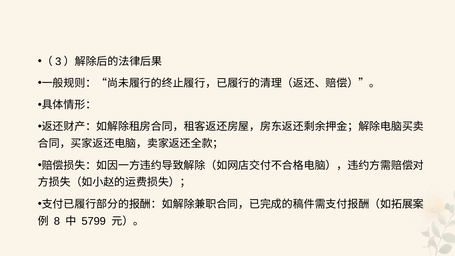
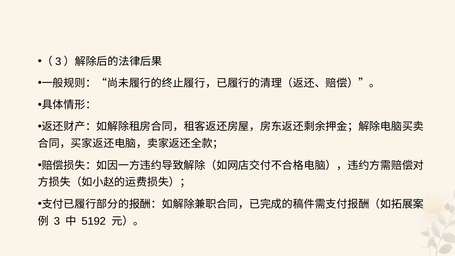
8: 8 -> 3 (57, 221)
5799: 5799 -> 5192 (94, 221)
